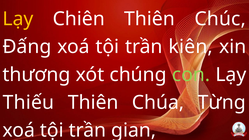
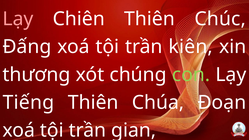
Lạy colour: yellow -> pink (18, 19)
Thiếu: Thiếu -> Tiếng (28, 103)
Từng: Từng -> Đoạn (222, 103)
